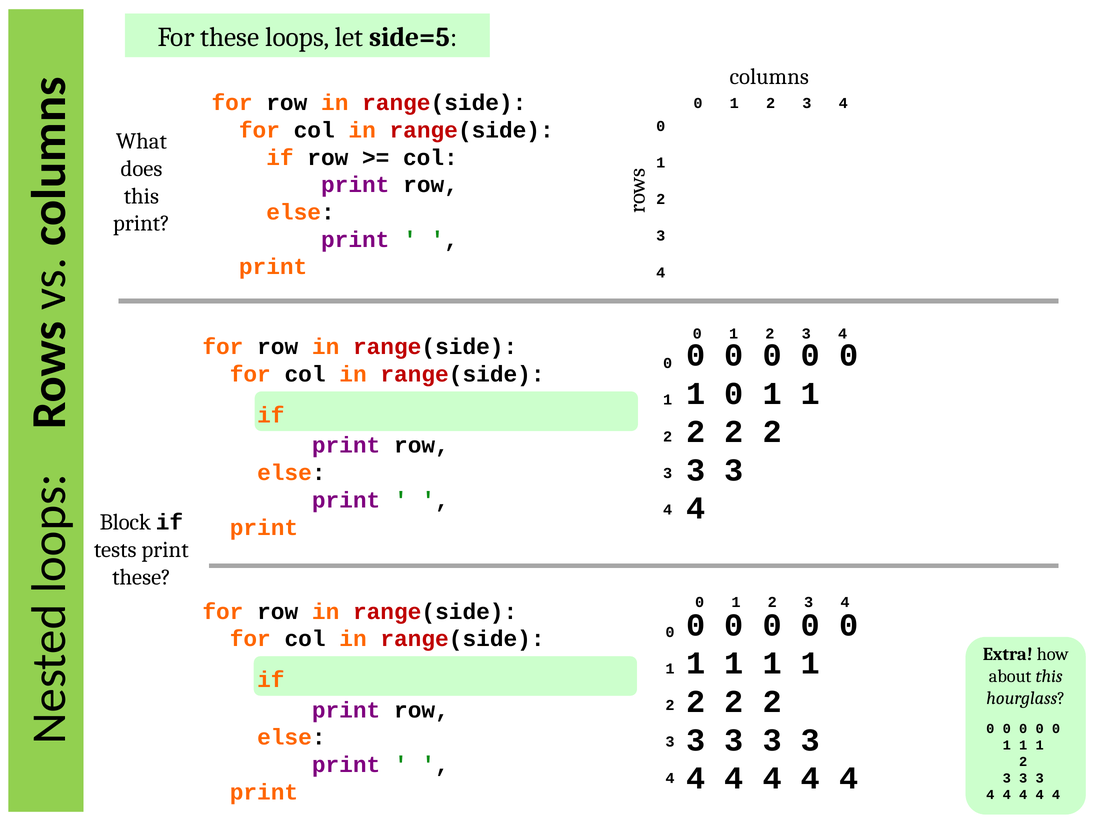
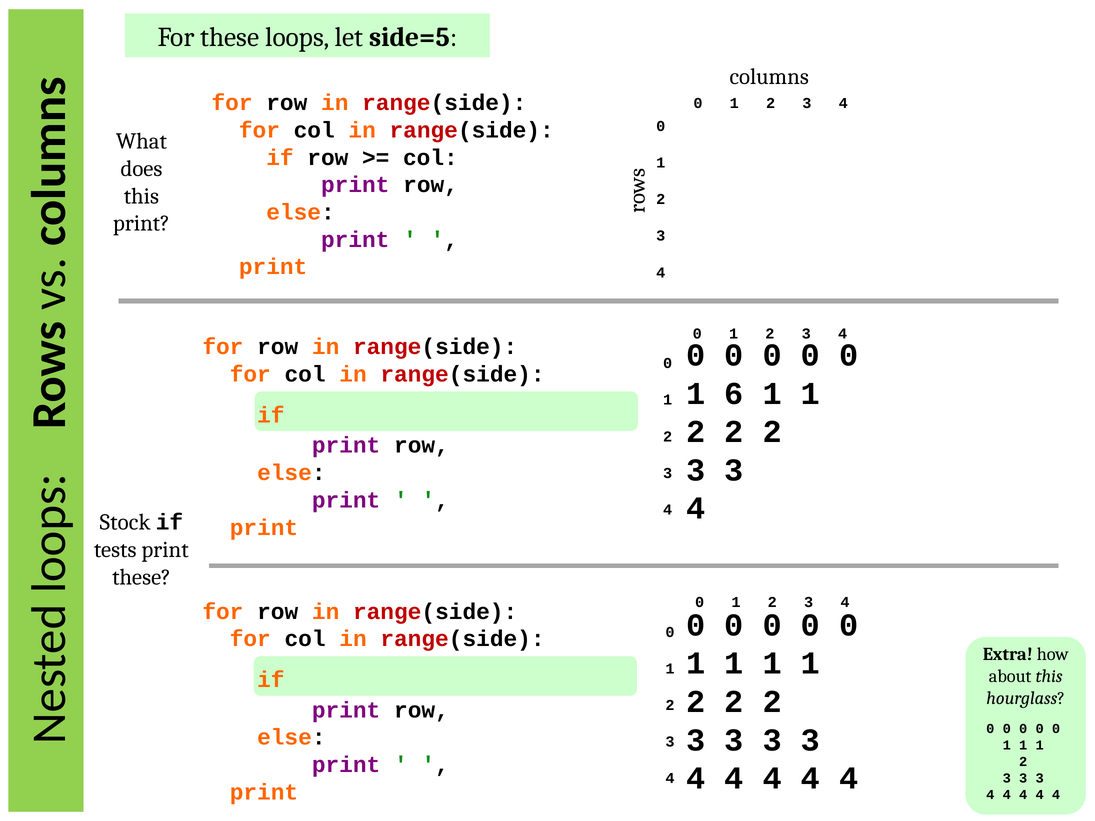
1 0: 0 -> 6 (734, 394)
Block: Block -> Stock (125, 523)
